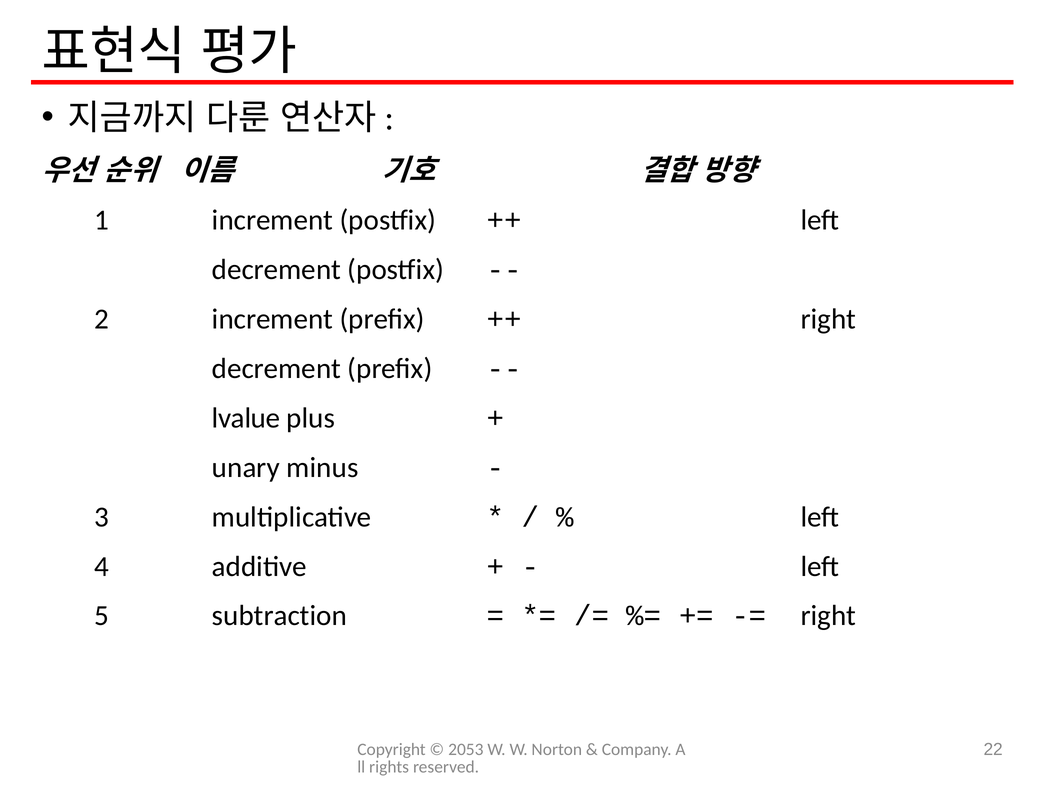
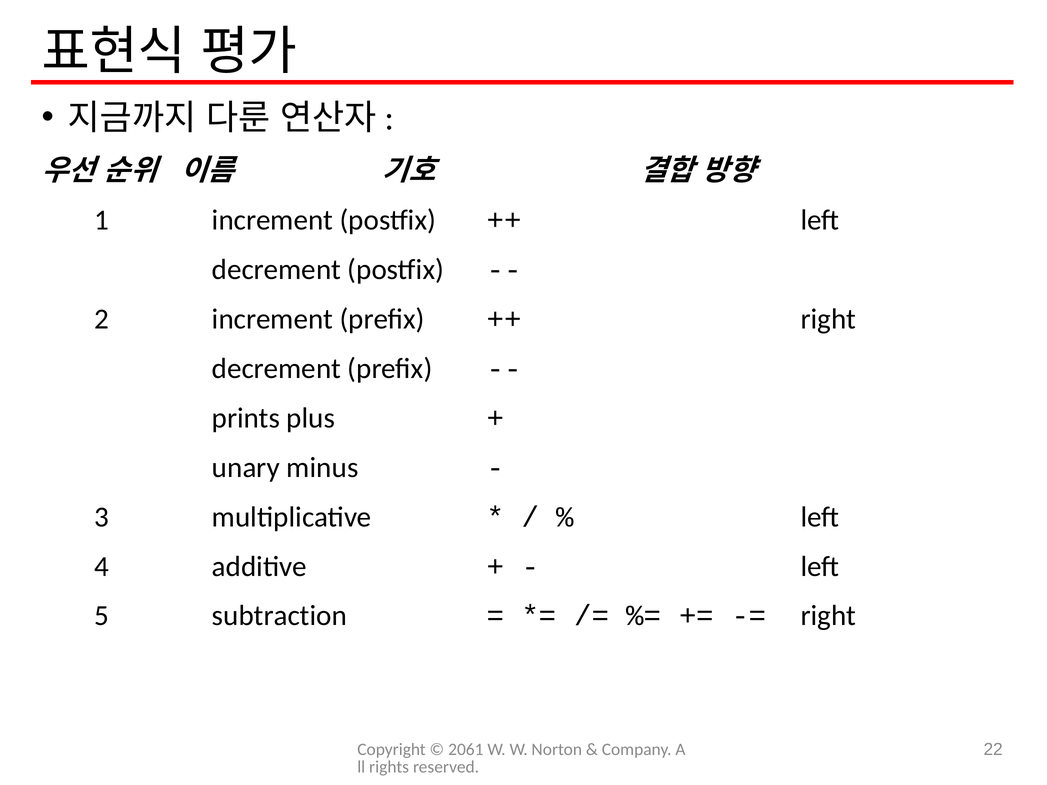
lvalue: lvalue -> prints (246, 418)
2053: 2053 -> 2061 (466, 750)
